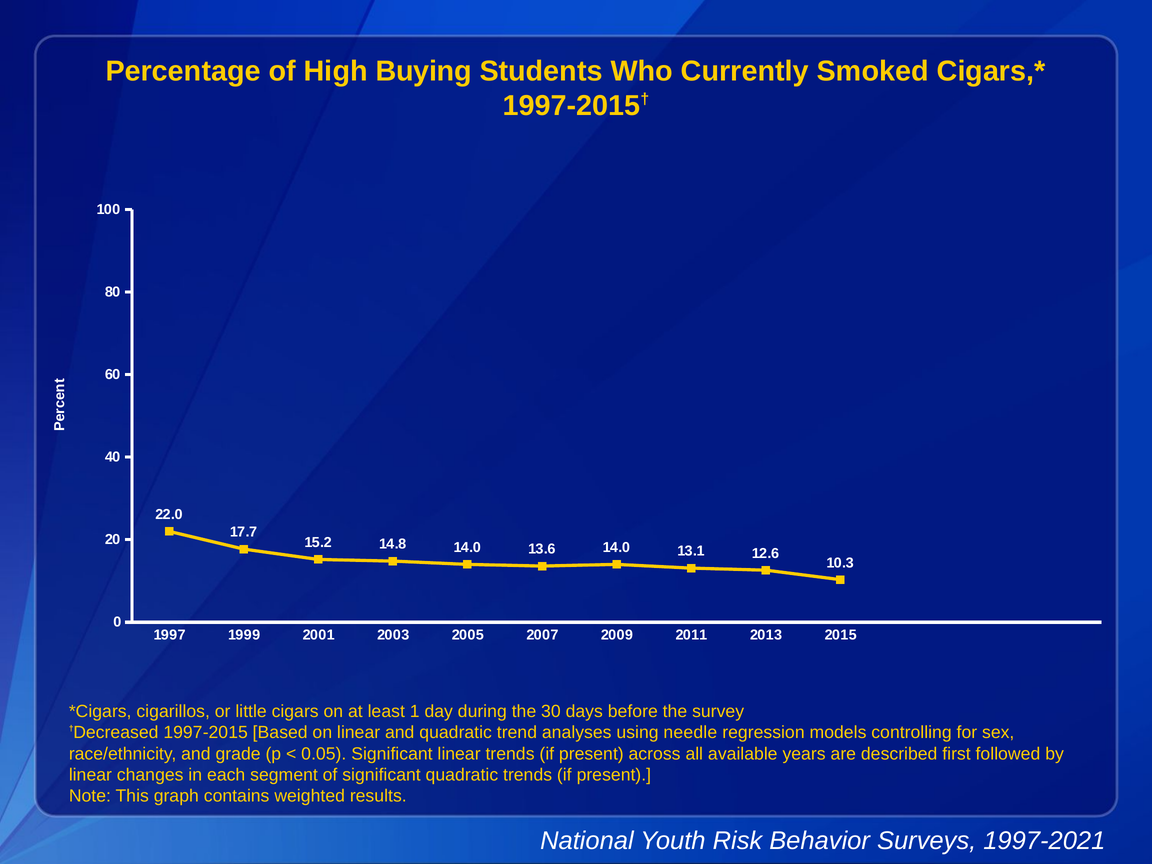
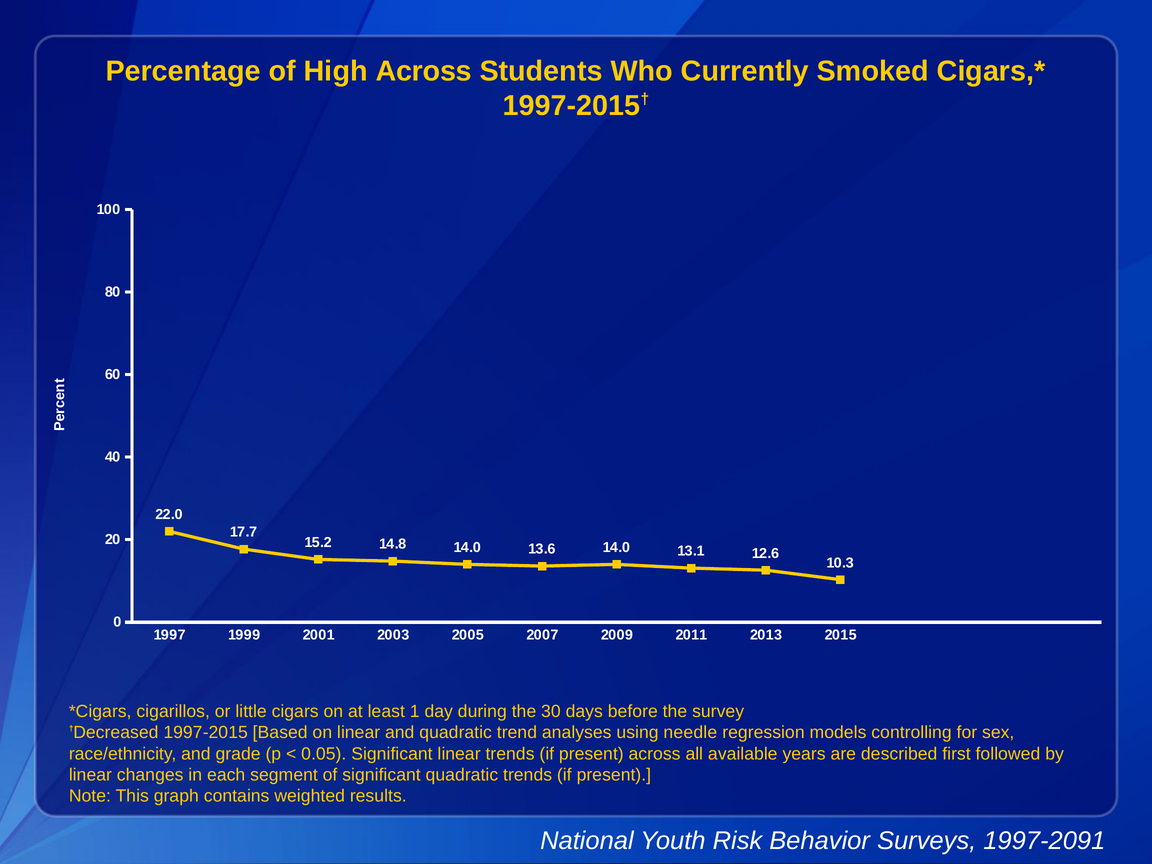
High Buying: Buying -> Across (424, 71)
1997-2021: 1997-2021 -> 1997-2091 (1044, 841)
